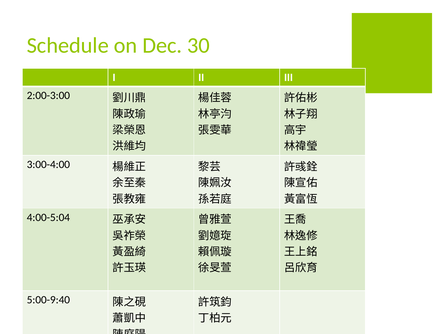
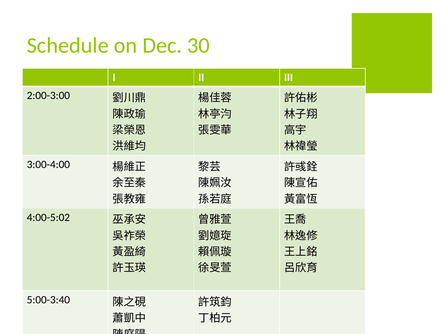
4:00-5:04: 4:00-5:04 -> 4:00-5:02 (48, 218)
5:00-9:40: 5:00-9:40 -> 5:00-3:40 (48, 300)
